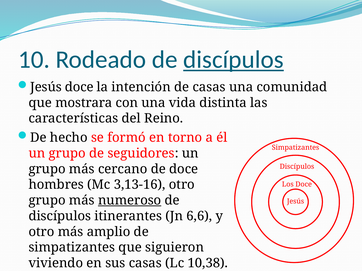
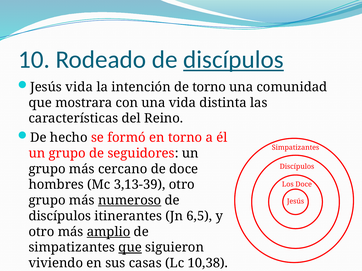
Jesús doce: doce -> vida (79, 87)
de casas: casas -> torno (209, 87)
3,13-16: 3,13-16 -> 3,13-39 (140, 185)
6,6: 6,6 -> 6,5 (199, 216)
amplio underline: none -> present (109, 232)
que underline: none -> present (130, 248)
